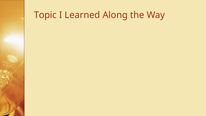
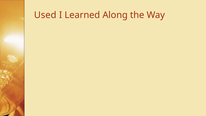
Topic: Topic -> Used (45, 15)
